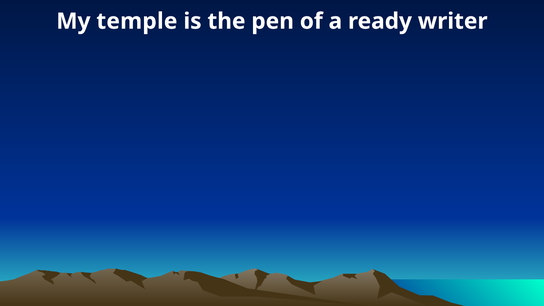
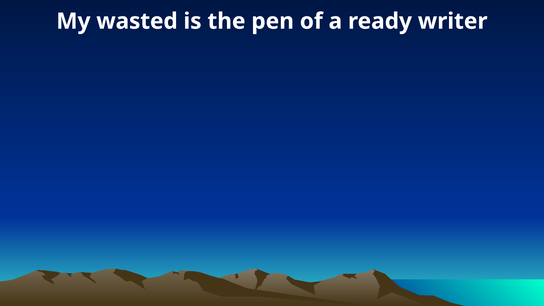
temple: temple -> wasted (137, 21)
